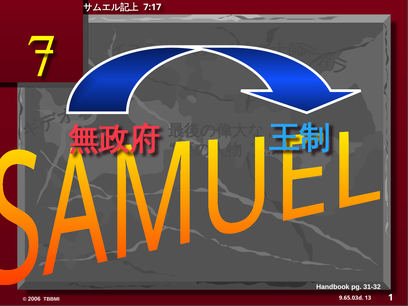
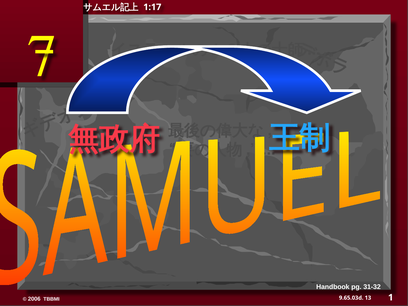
7:17: 7:17 -> 1:17 (152, 7)
